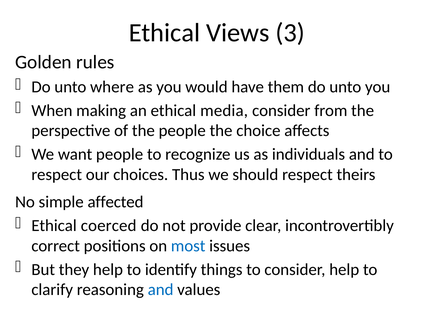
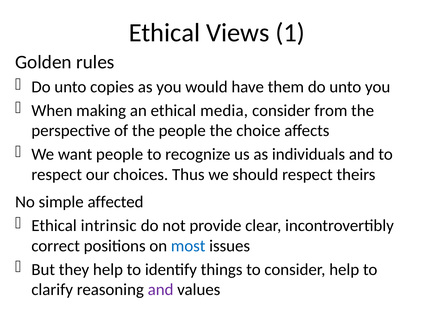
3: 3 -> 1 (290, 33)
where: where -> copies (112, 87)
coerced: coerced -> intrinsic (109, 226)
and colour: blue -> purple (161, 290)
